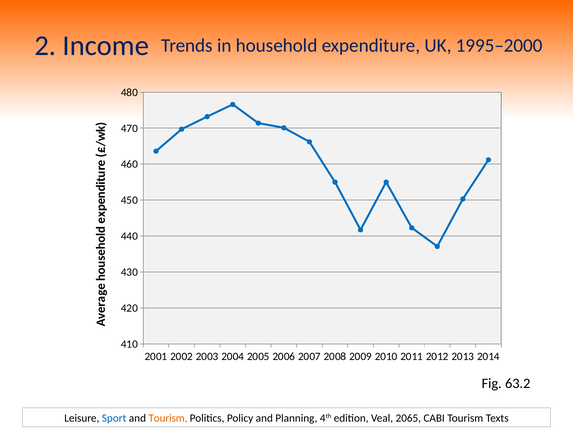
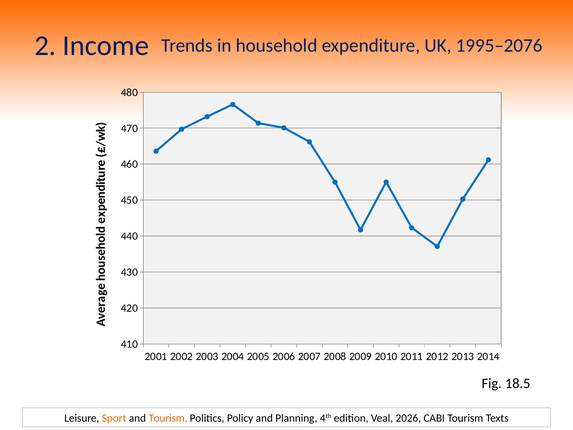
1995–2000: 1995–2000 -> 1995–2076 (499, 45)
63.2: 63.2 -> 18.5 (518, 383)
Sport colour: blue -> orange (114, 418)
2065: 2065 -> 2026 (408, 418)
